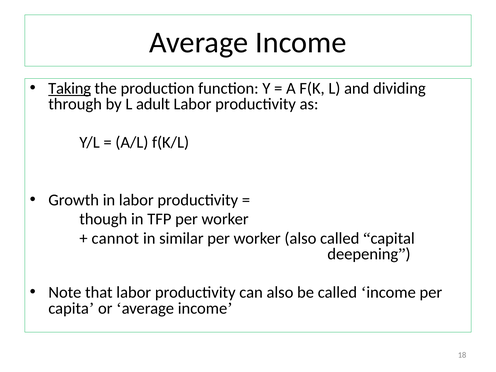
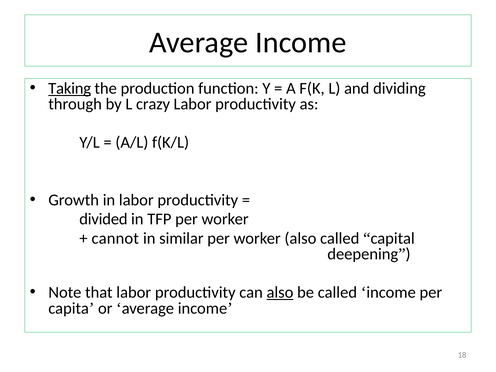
adult: adult -> crazy (153, 104)
though: though -> divided (103, 219)
also underline: none -> present (280, 293)
